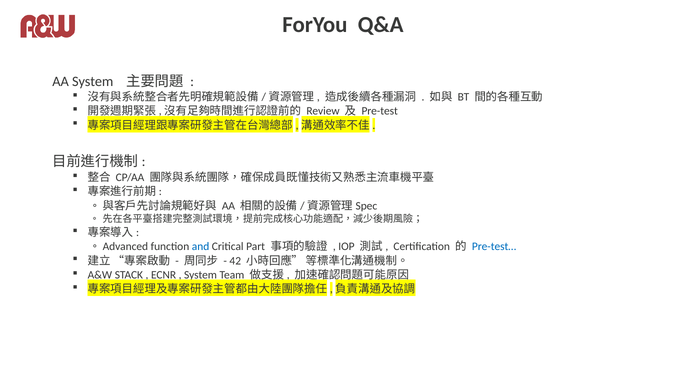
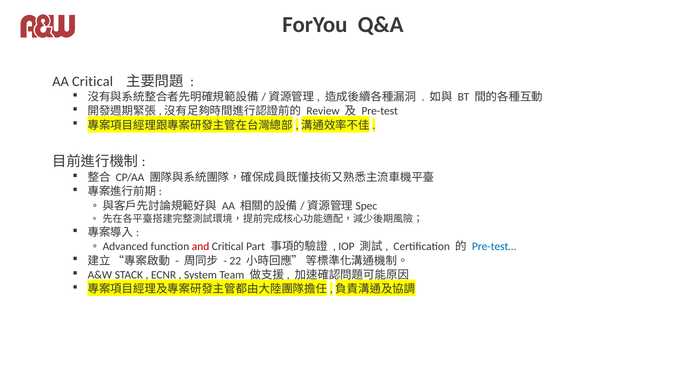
AA System: System -> Critical (93, 81)
and colour: blue -> red (201, 247)
42: 42 -> 22 (235, 261)
